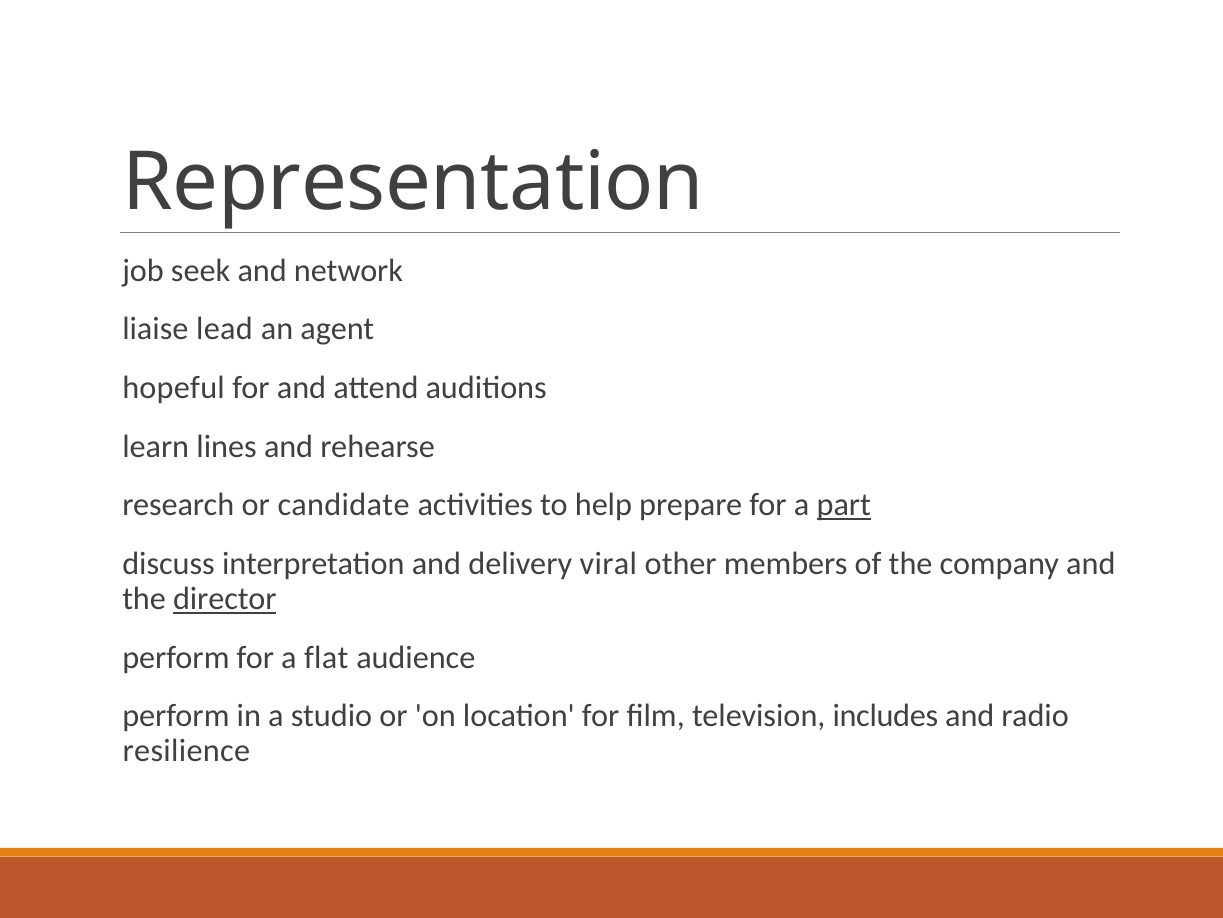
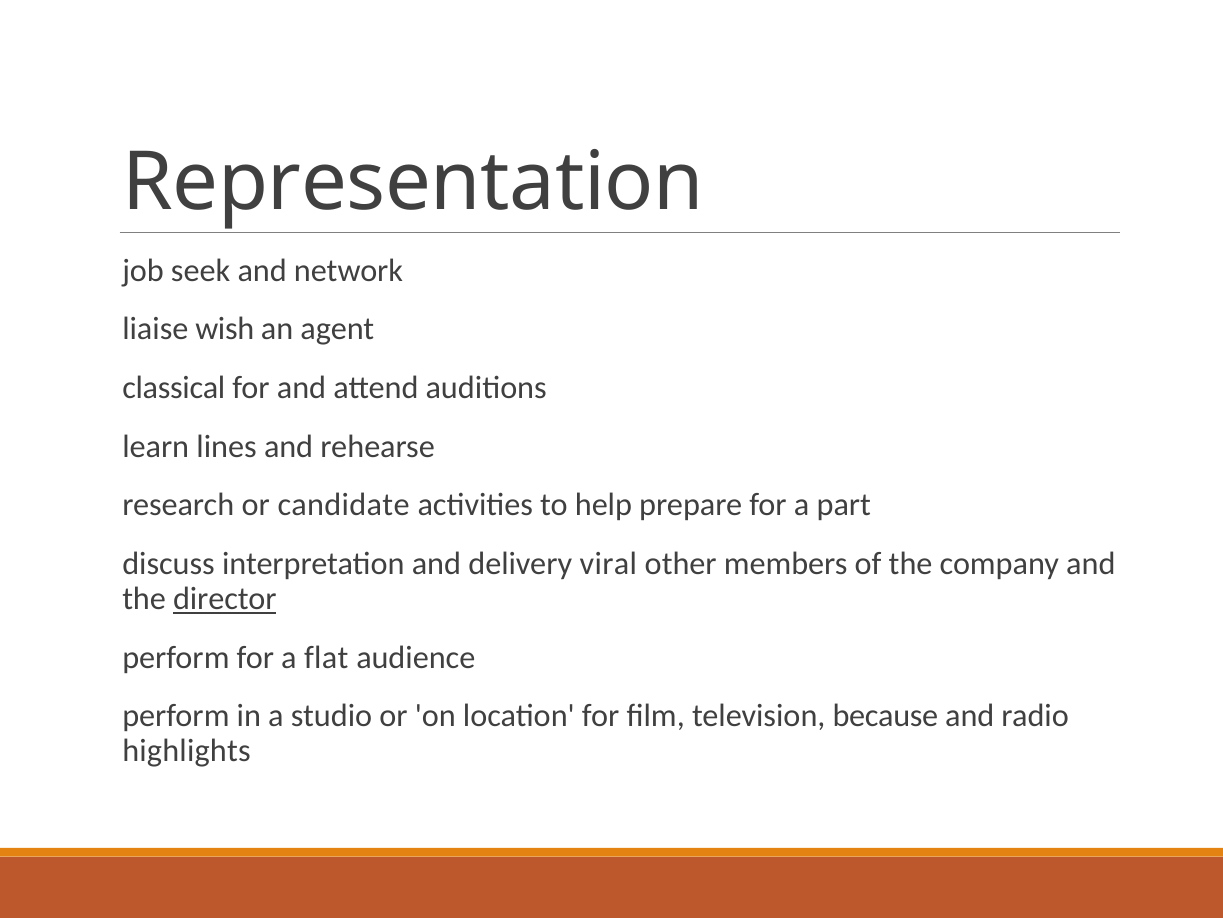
lead: lead -> wish (225, 329)
hopeful: hopeful -> classical (174, 388)
part underline: present -> none (844, 505)
includes: includes -> because (885, 716)
resilience: resilience -> highlights (186, 750)
